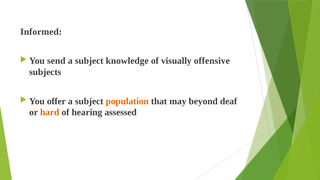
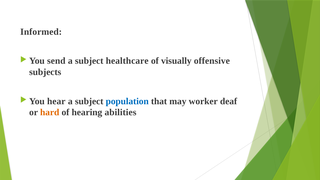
knowledge: knowledge -> healthcare (127, 61)
offer: offer -> hear (56, 101)
population colour: orange -> blue (127, 101)
beyond: beyond -> worker (203, 101)
assessed: assessed -> abilities (120, 112)
